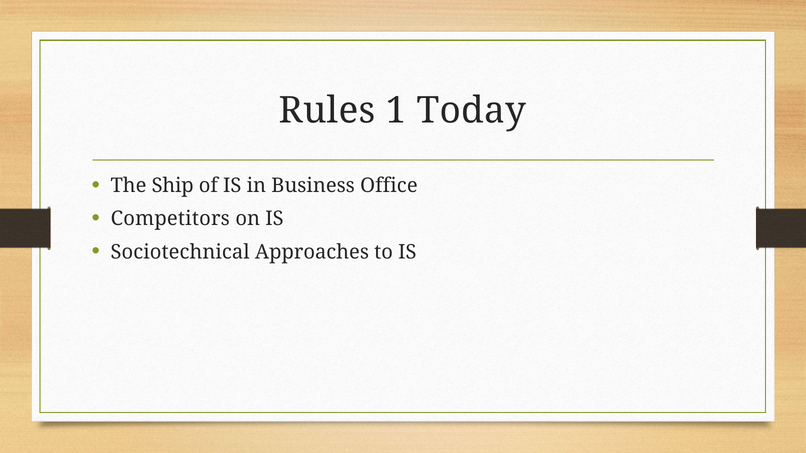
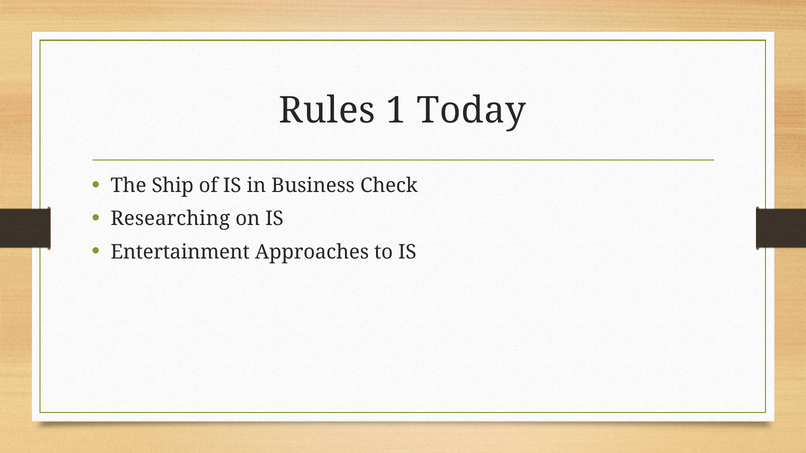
Office: Office -> Check (389, 186)
Competitors: Competitors -> Researching (170, 219)
Sociotechnical: Sociotechnical -> Entertainment (180, 252)
